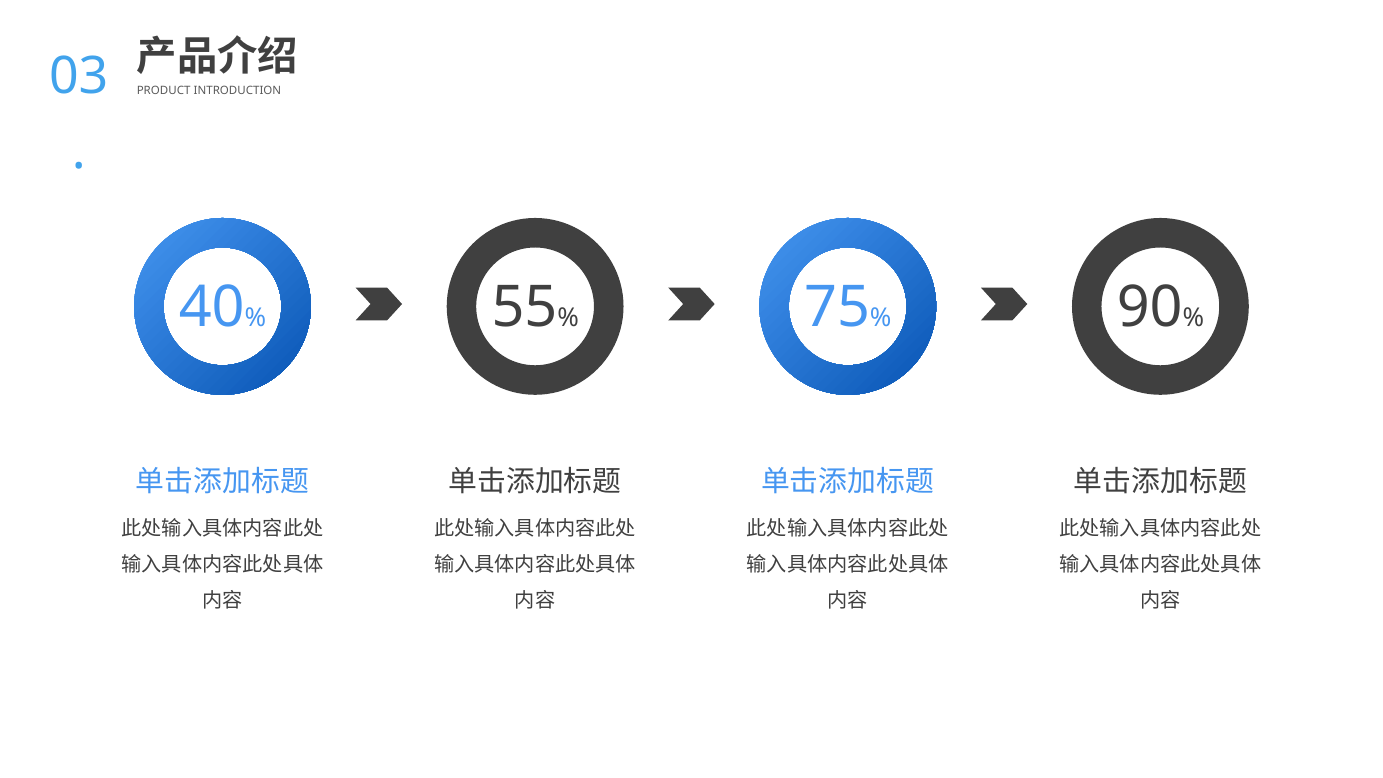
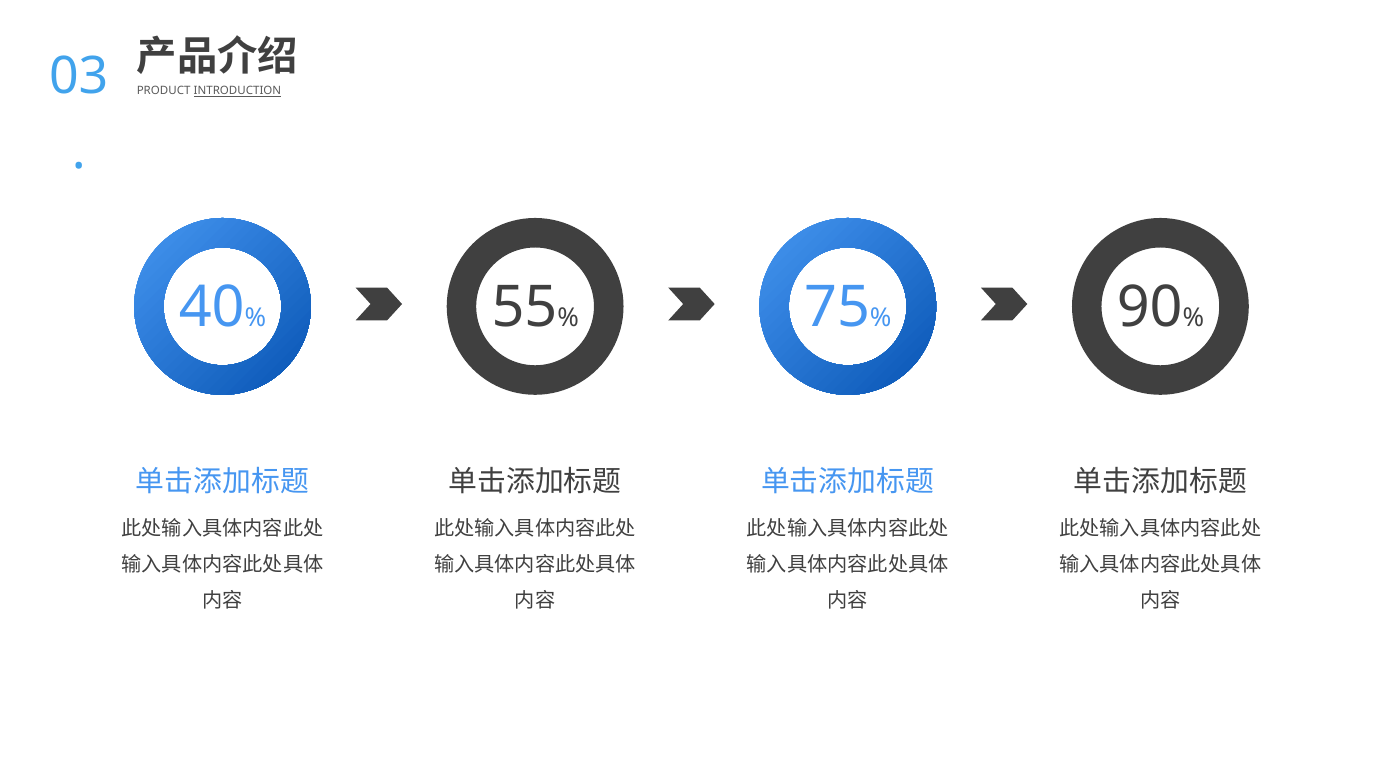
INTRODUCTION underline: none -> present (237, 91)
